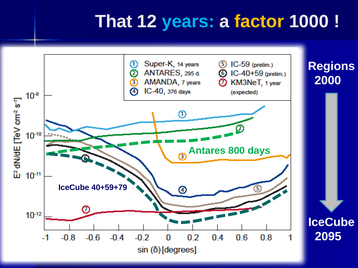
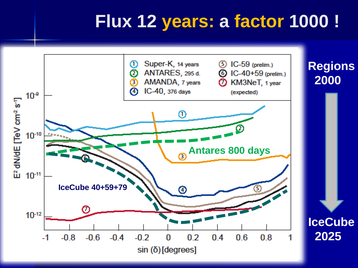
That: That -> Flux (114, 22)
years colour: light blue -> yellow (188, 22)
2095: 2095 -> 2025 (328, 237)
